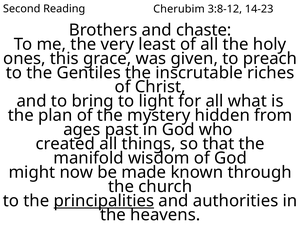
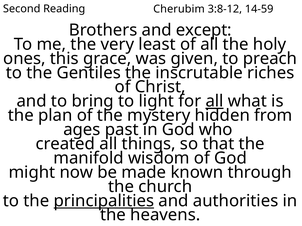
14-23: 14-23 -> 14-59 (259, 9)
chaste: chaste -> except (204, 30)
all underline: none -> present (215, 101)
